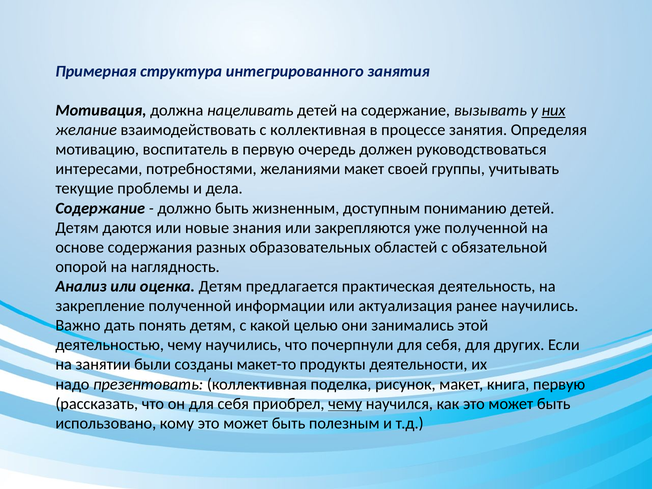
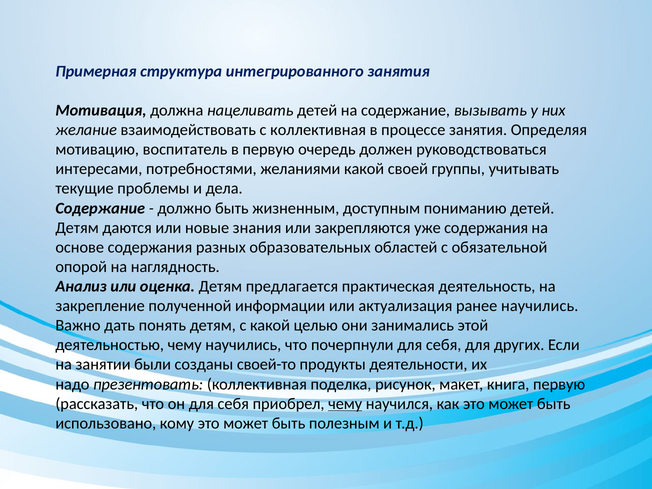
них underline: present -> none (554, 110)
желаниями макет: макет -> какой (364, 169)
уже полученной: полученной -> содержания (486, 228)
макет-то: макет-то -> своей-то (266, 365)
